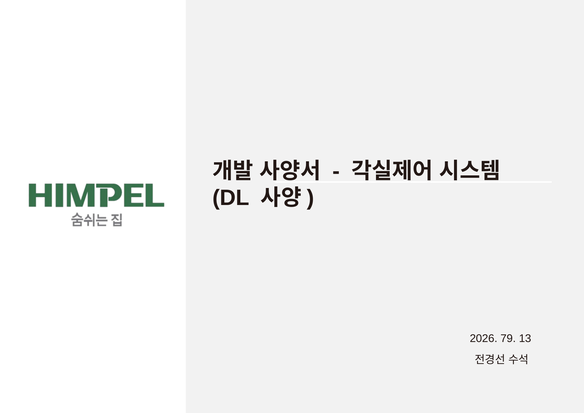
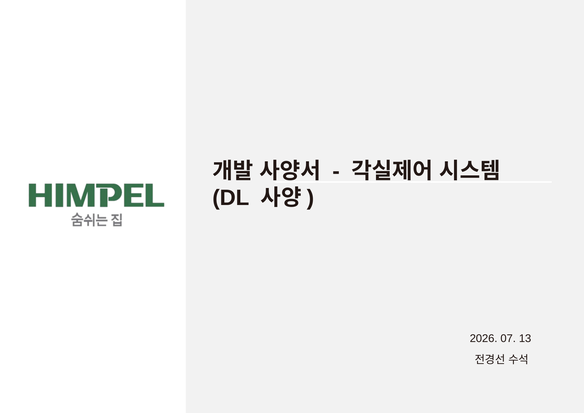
79: 79 -> 07 (508, 338)
